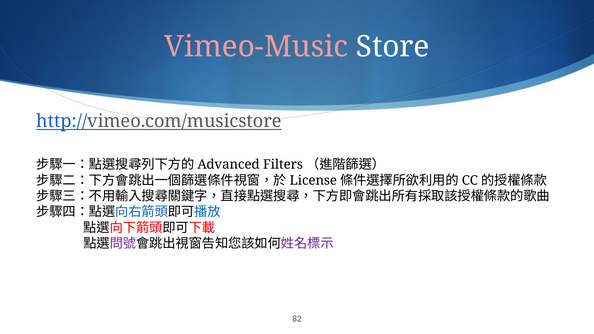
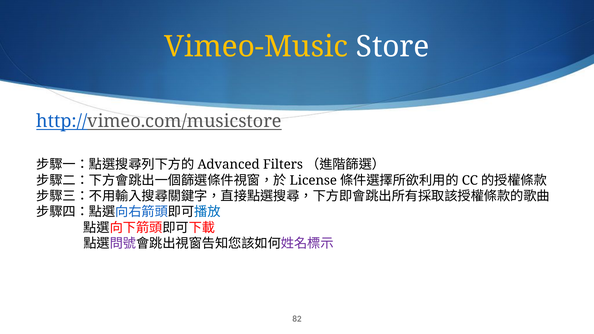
Vimeo-Music colour: pink -> yellow (256, 47)
